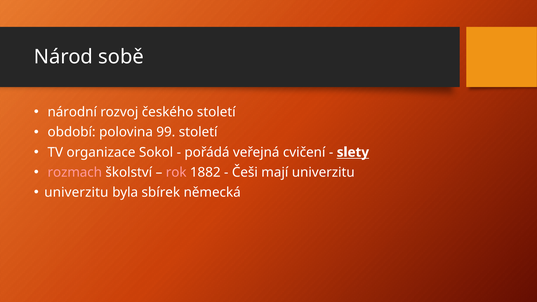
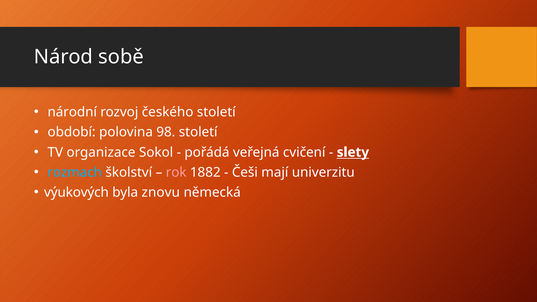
99: 99 -> 98 (166, 132)
rozmach colour: pink -> light blue (75, 172)
univerzitu: univerzitu -> výukových (76, 192)
sbírek: sbírek -> znovu (161, 192)
